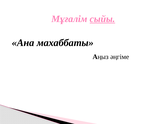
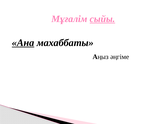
Ана underline: none -> present (23, 43)
